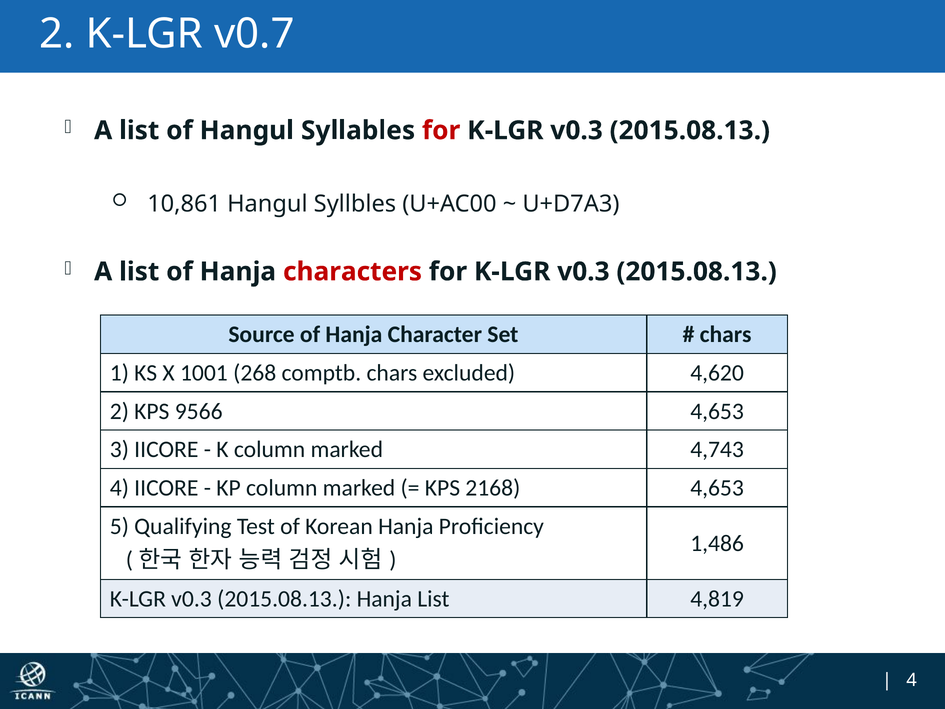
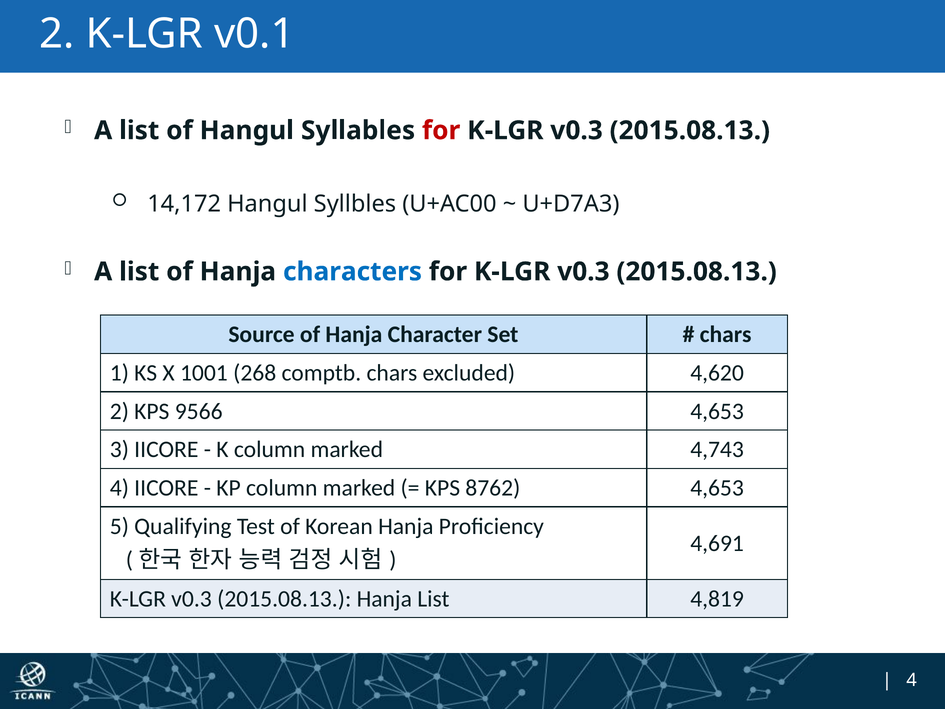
v0.7: v0.7 -> v0.1 (254, 34)
10,861: 10,861 -> 14,172 (184, 204)
characters colour: red -> blue (352, 272)
2168: 2168 -> 8762 (493, 488)
1,486: 1,486 -> 4,691 (717, 543)
